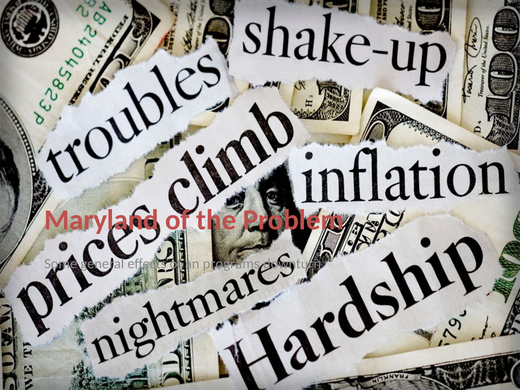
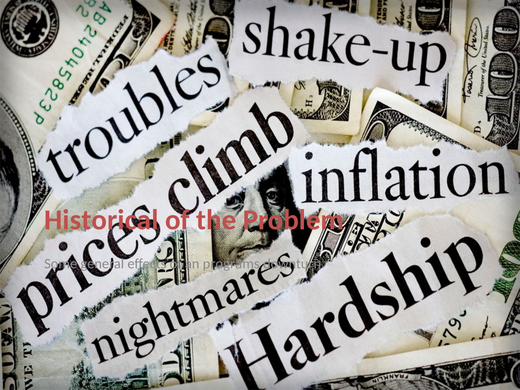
Maryland: Maryland -> Historical (101, 220)
